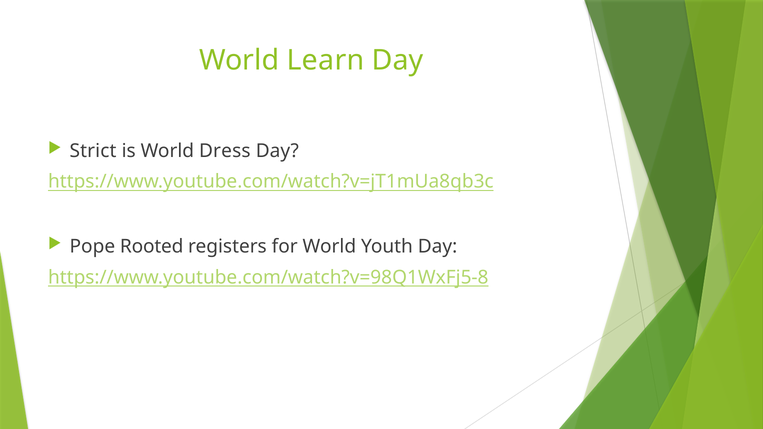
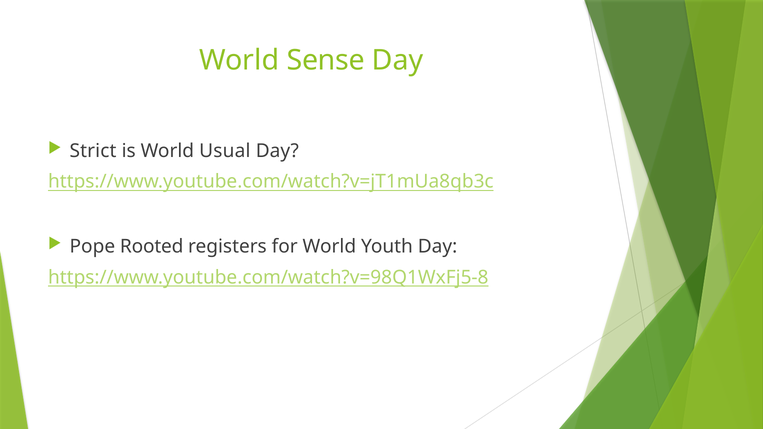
Learn: Learn -> Sense (326, 60)
Dress: Dress -> Usual (225, 151)
